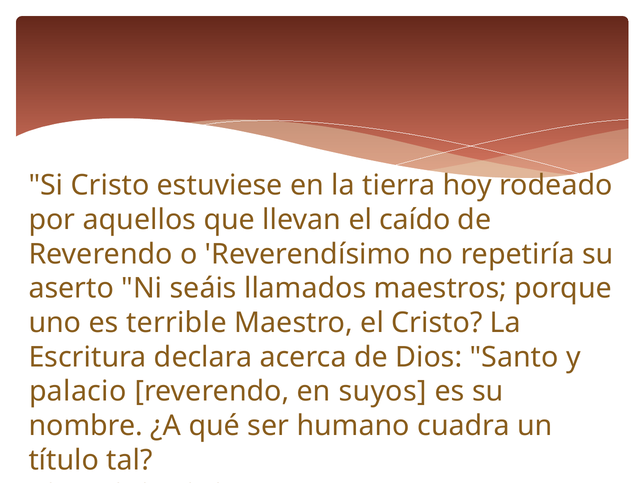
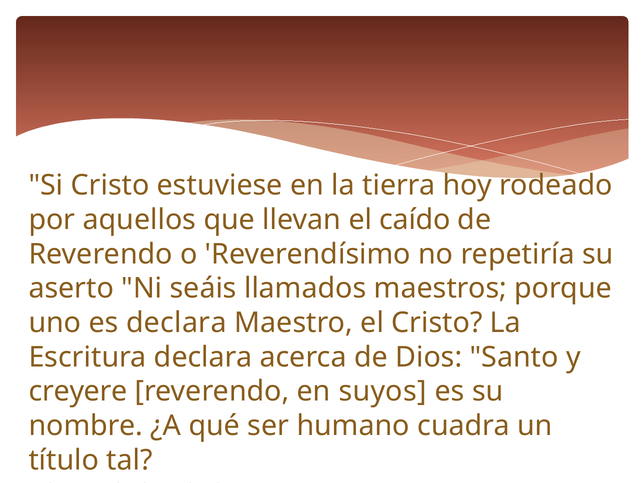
es terrible: terrible -> declara (176, 323)
palacio: palacio -> creyere (78, 391)
